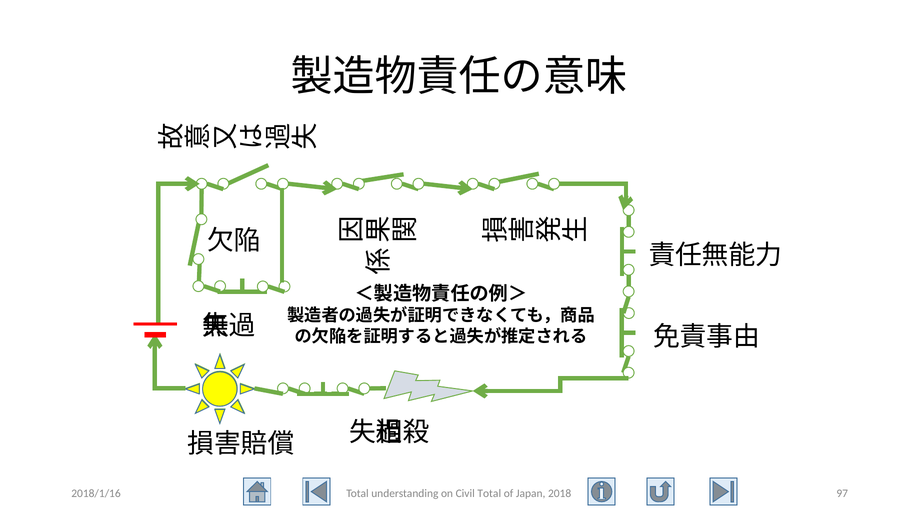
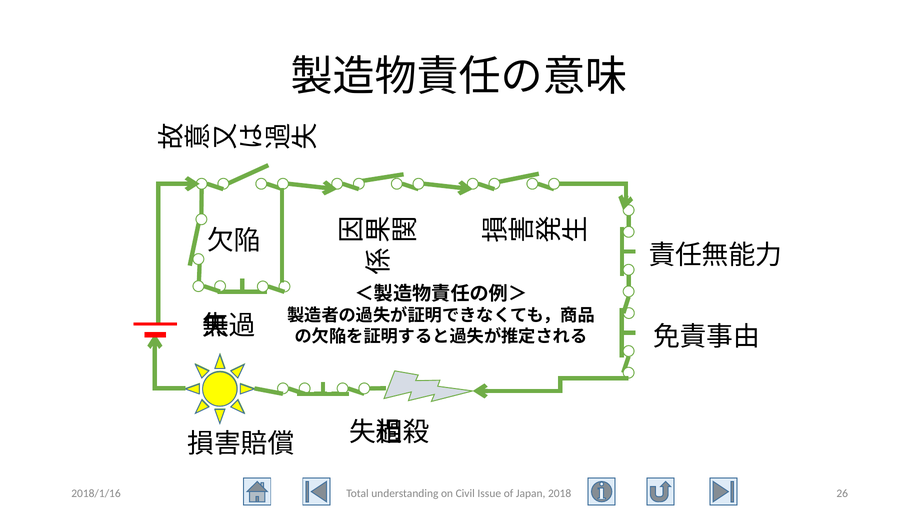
Civil Total: Total -> Issue (489, 494)
97: 97 -> 26 (842, 494)
